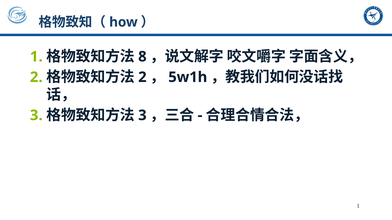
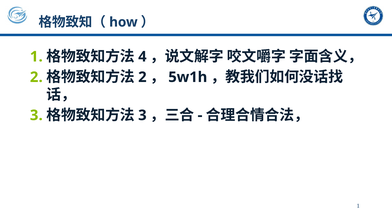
8: 8 -> 4 (142, 57)
